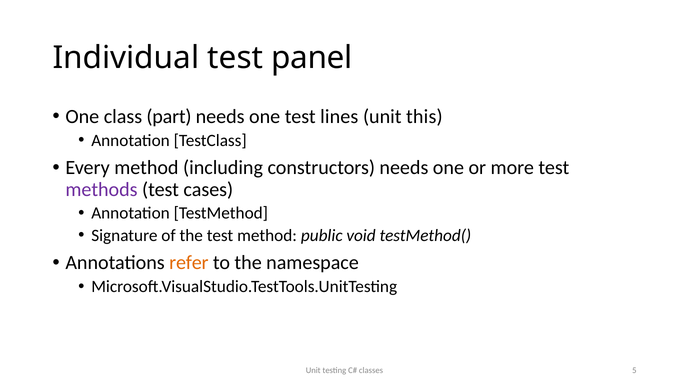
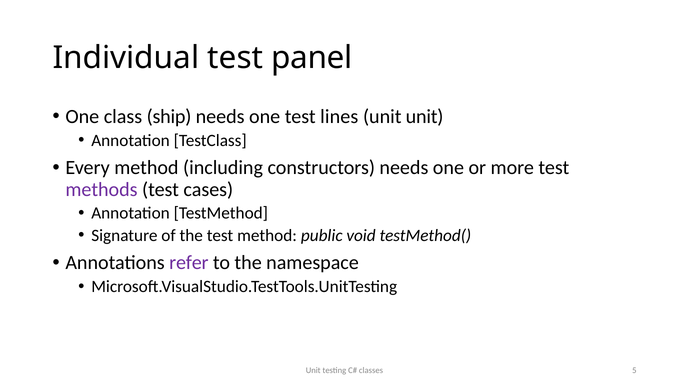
part: part -> ship (169, 116)
unit this: this -> unit (425, 116)
refer colour: orange -> purple (189, 263)
